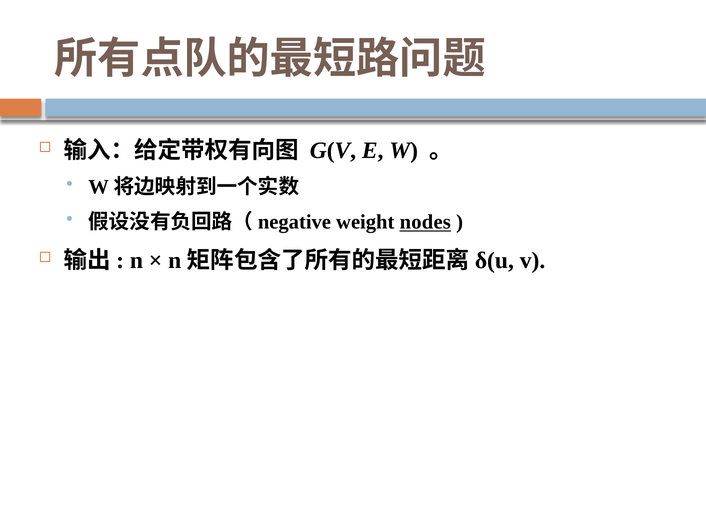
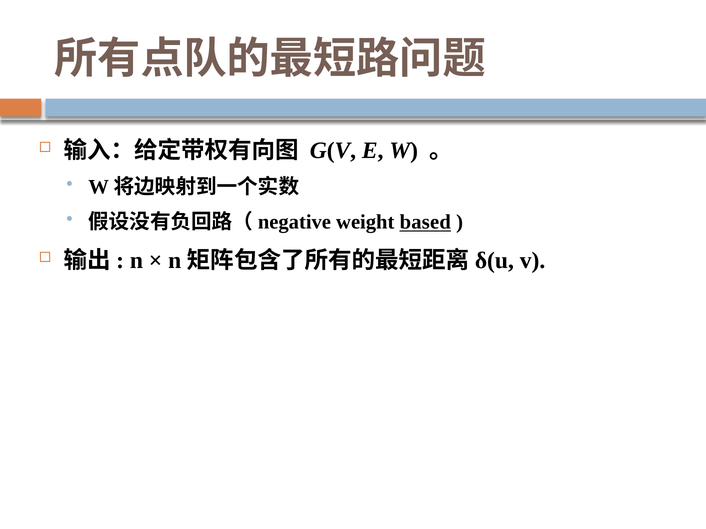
nodes: nodes -> based (425, 222)
